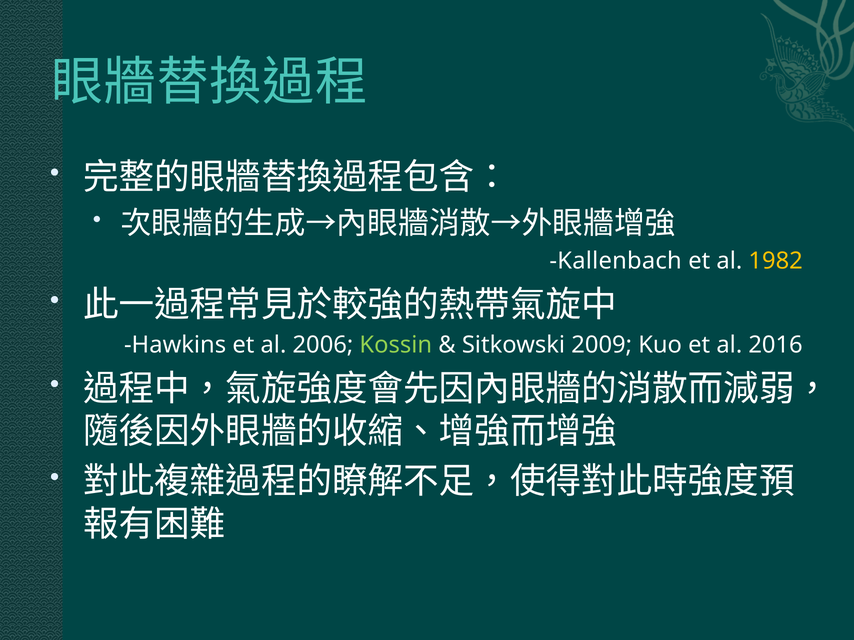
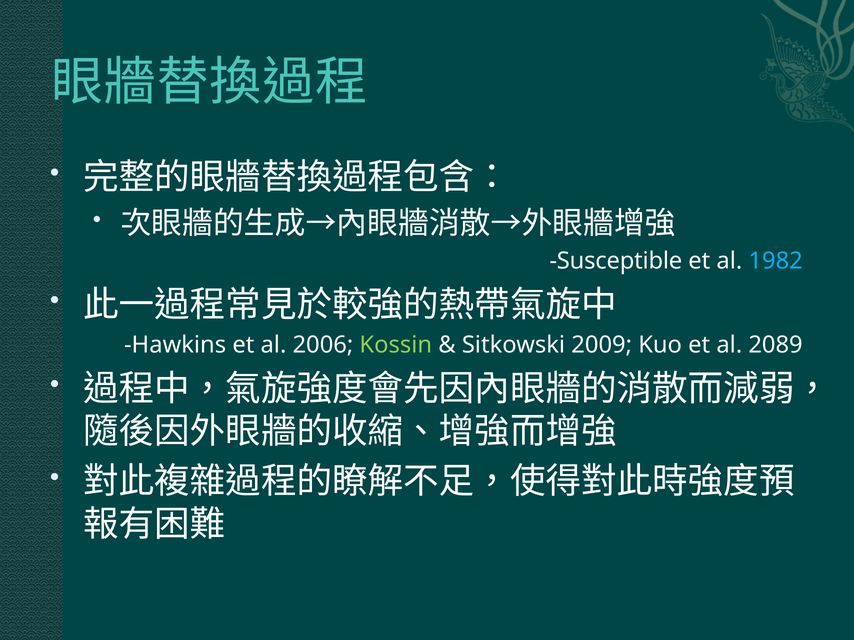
Kallenbach: Kallenbach -> Susceptible (616, 261)
1982 colour: yellow -> light blue (776, 261)
2016: 2016 -> 2089 (776, 345)
